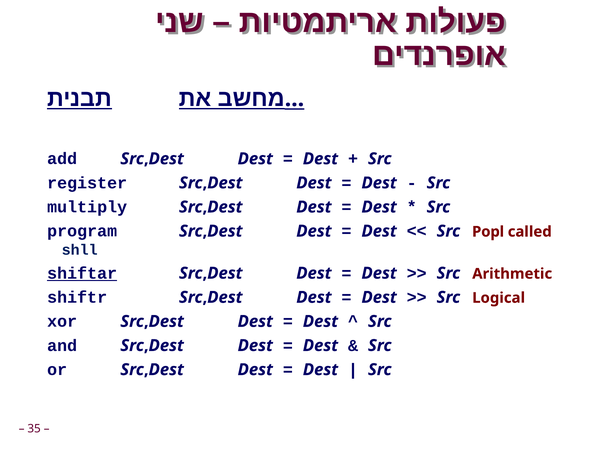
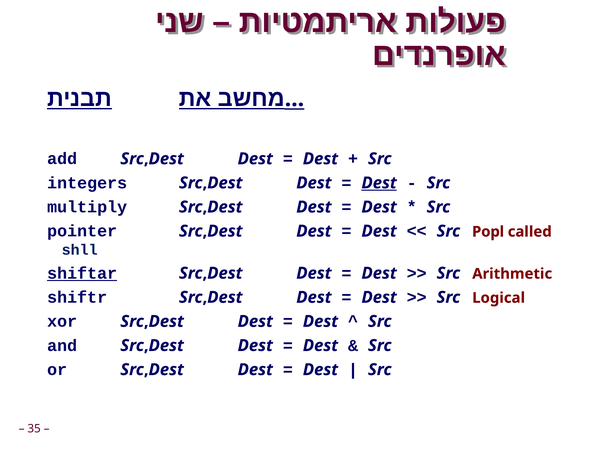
register: register -> integers (87, 183)
Dest underline: none -> present (379, 183)
program: program -> pointer (82, 231)
